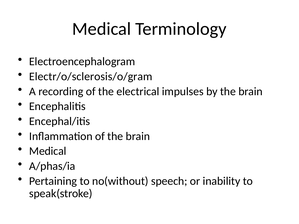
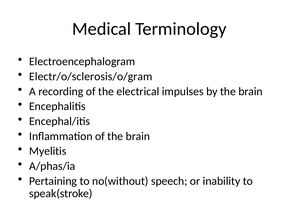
Medical: Medical -> Myelitis (48, 151)
